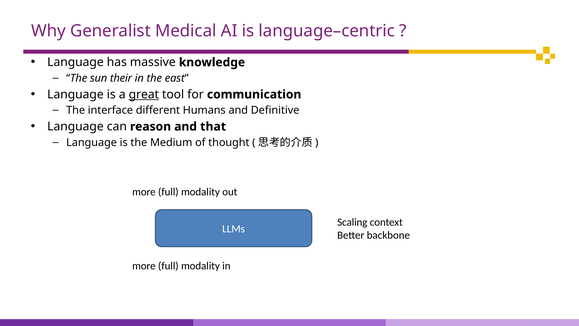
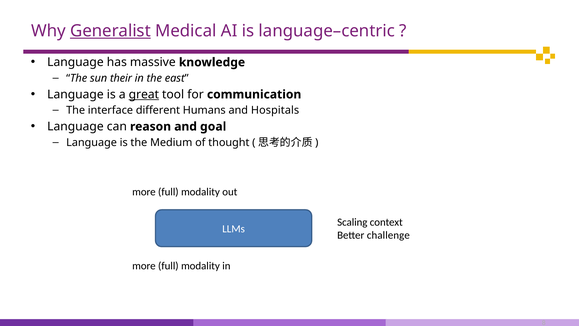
Generalist underline: none -> present (110, 31)
Definitive: Definitive -> Hospitals (275, 110)
that: that -> goal (213, 126)
backbone: backbone -> challenge (388, 235)
